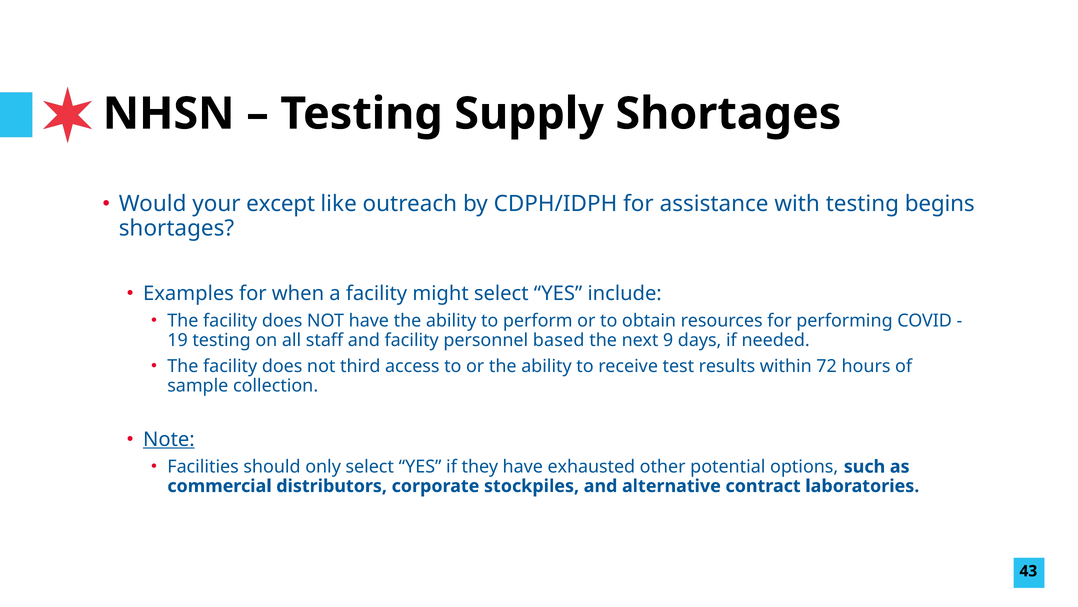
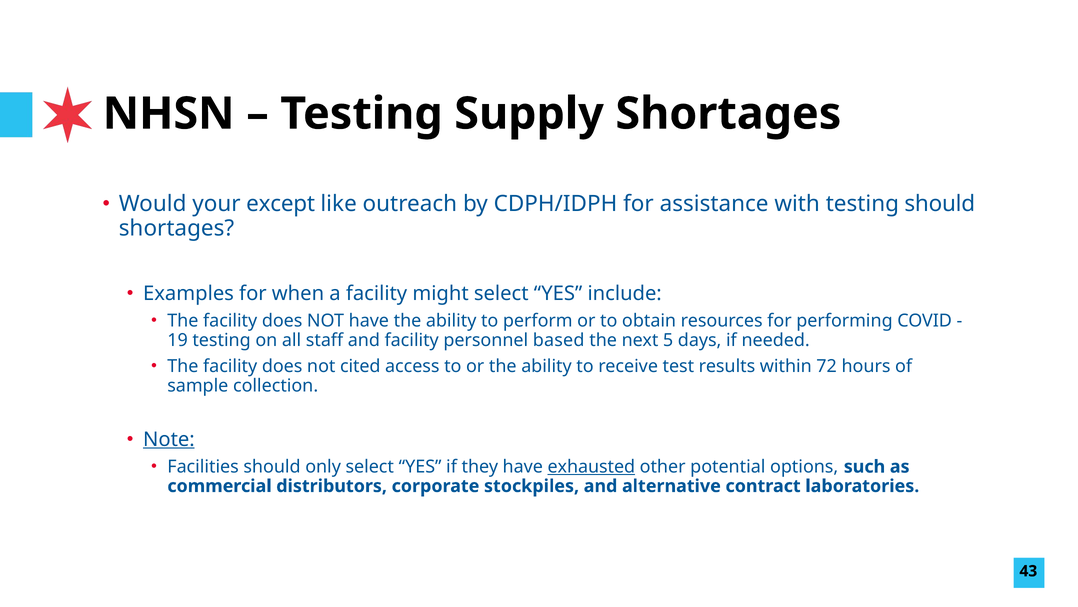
testing begins: begins -> should (940, 204)
9: 9 -> 5 (668, 340)
third: third -> cited (360, 366)
exhausted underline: none -> present (591, 466)
